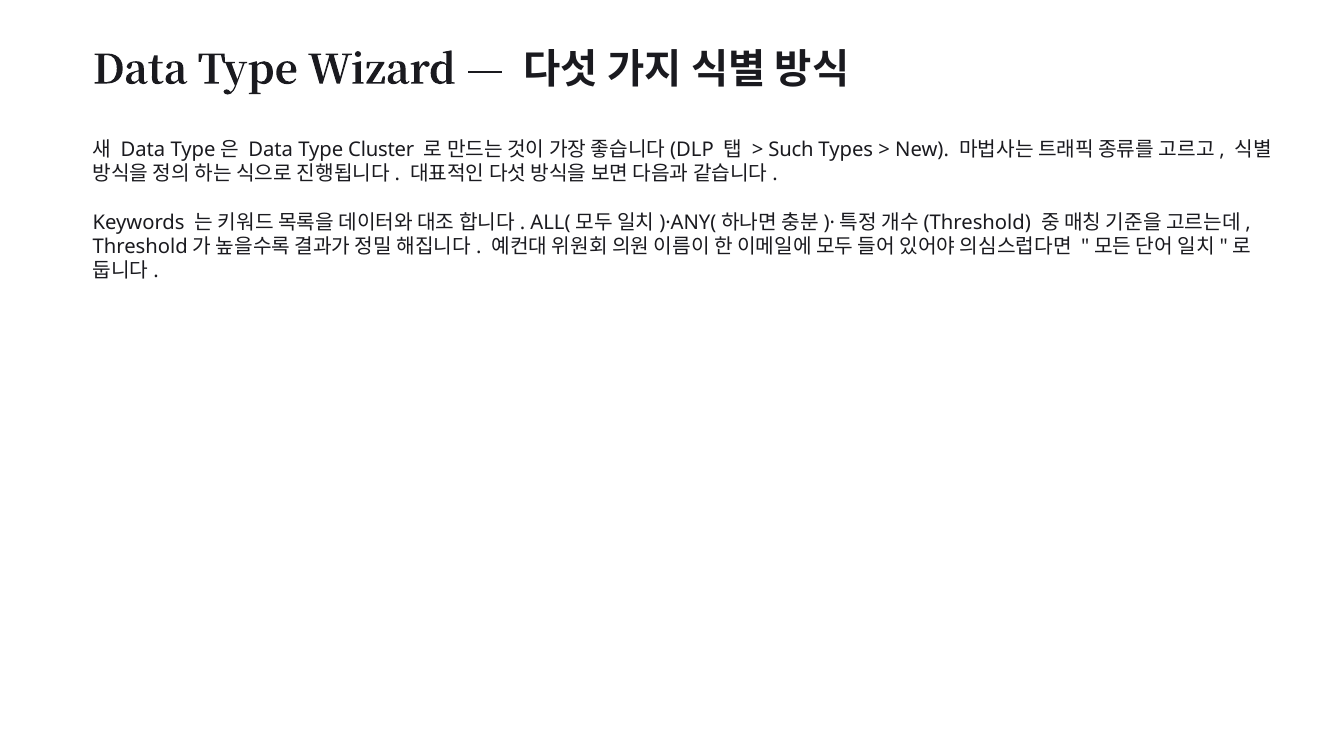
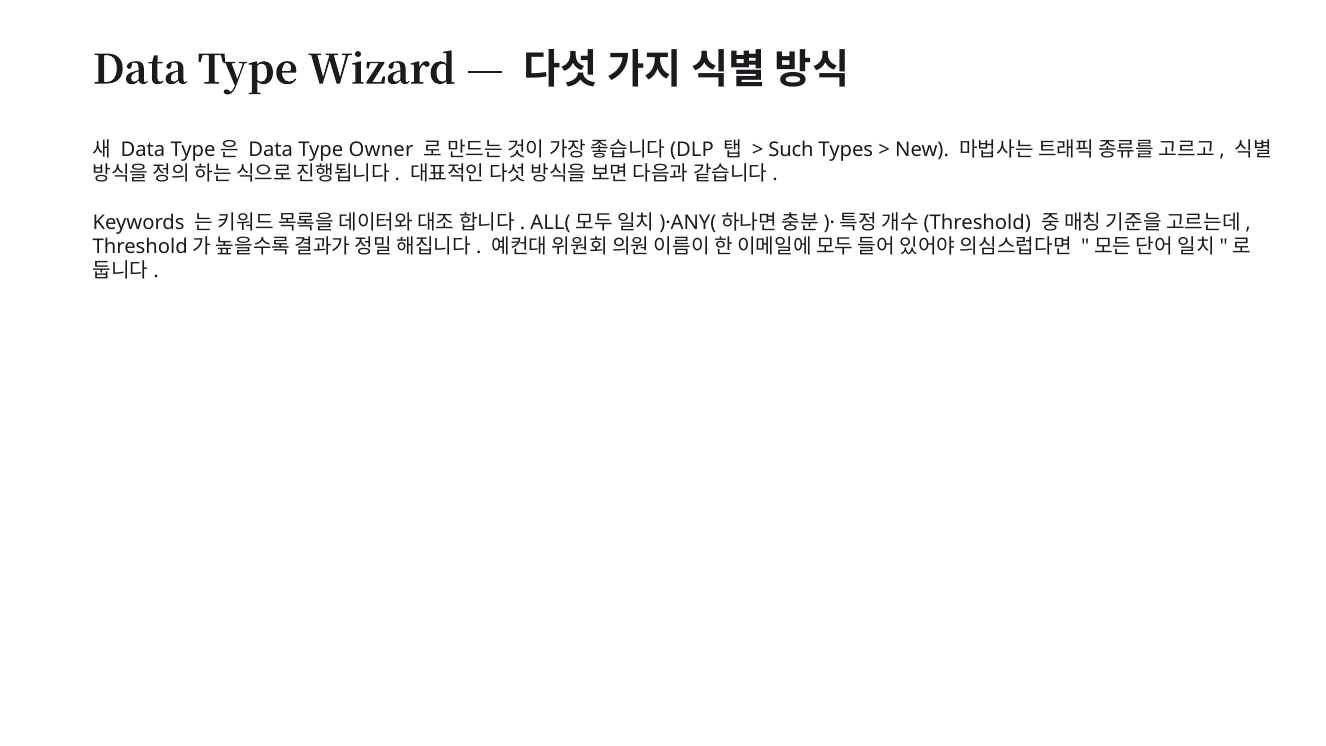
Cluster: Cluster -> Owner (381, 149)
